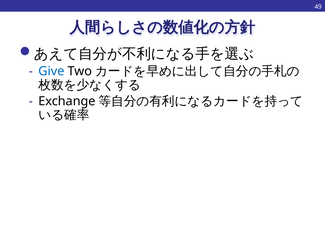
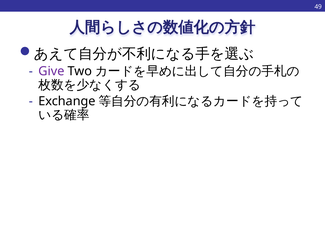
Give colour: blue -> purple (51, 71)
